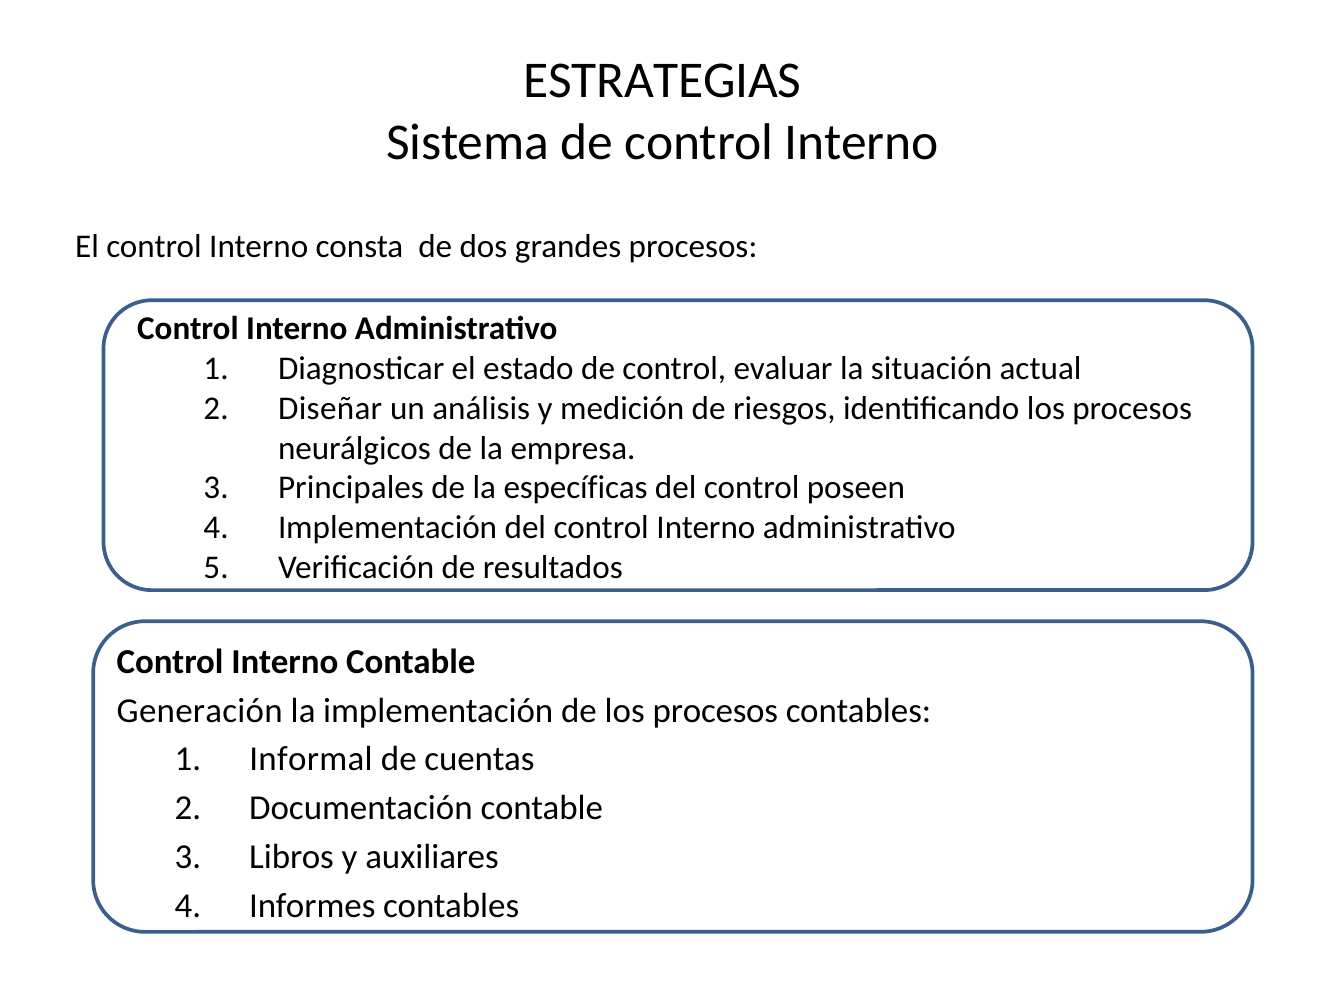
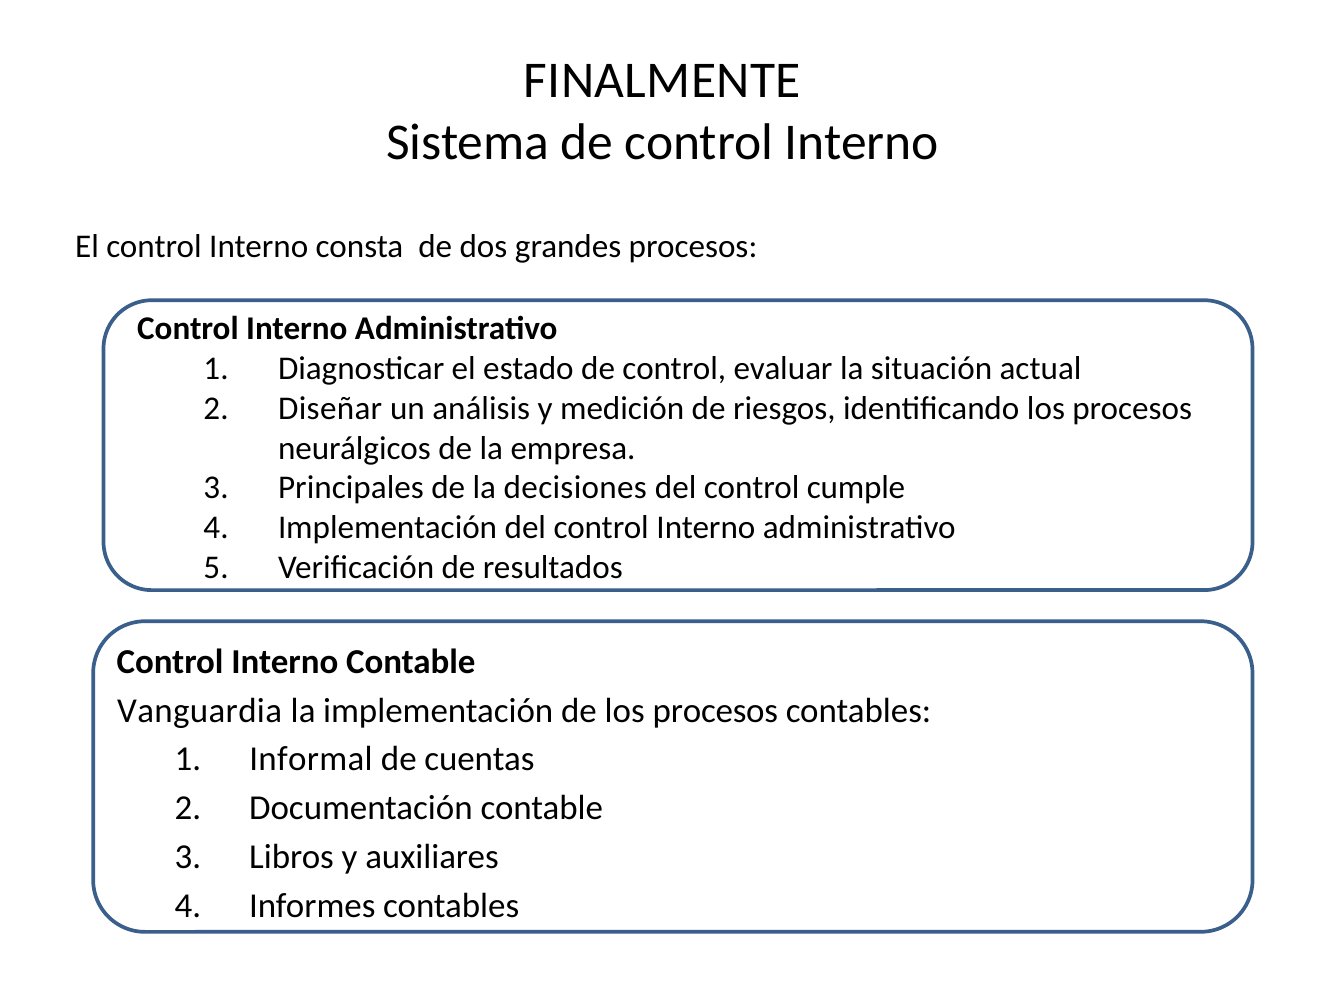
ESTRATEGIAS: ESTRATEGIAS -> FINALMENTE (662, 81)
específicas: específicas -> decisiones (575, 488)
poseen: poseen -> cumple (856, 488)
Generación: Generación -> Vanguardia (200, 710)
